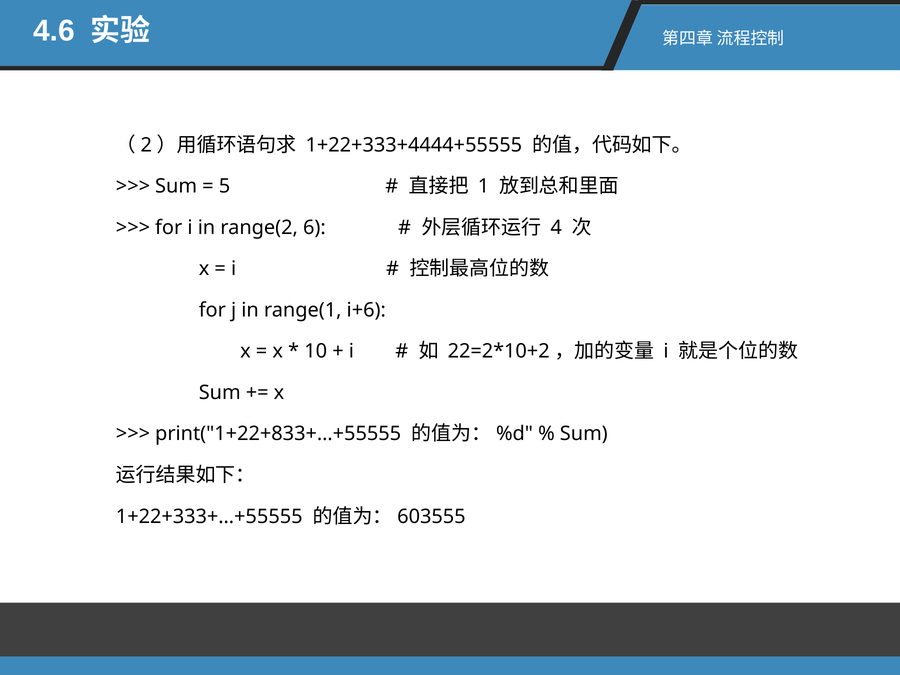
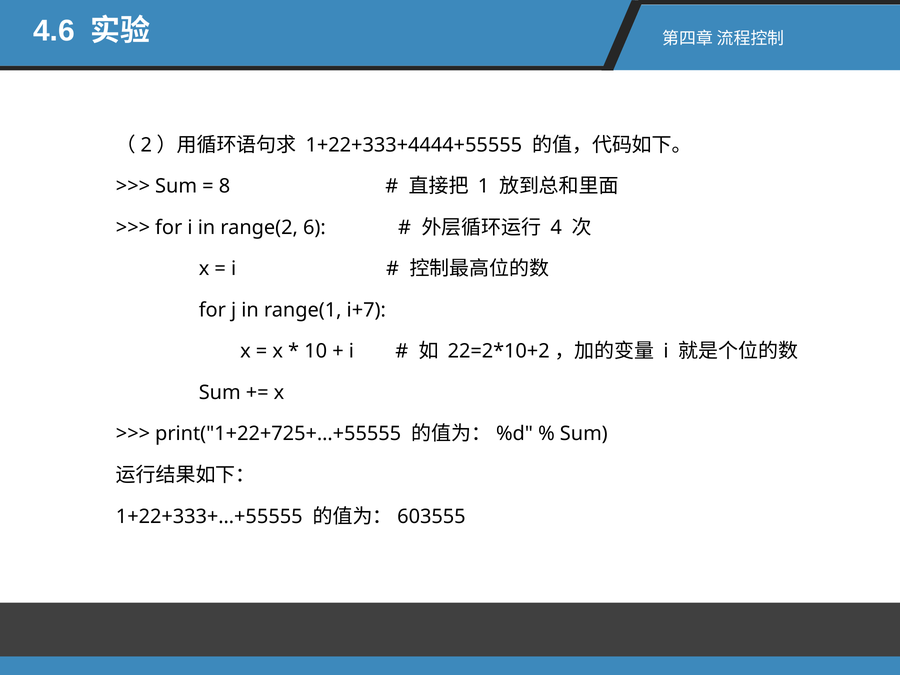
5: 5 -> 8 (224, 186)
i+6: i+6 -> i+7 (366, 310)
print("1+22+833+…+55555: print("1+22+833+…+55555 -> print("1+22+725+…+55555 (278, 434)
